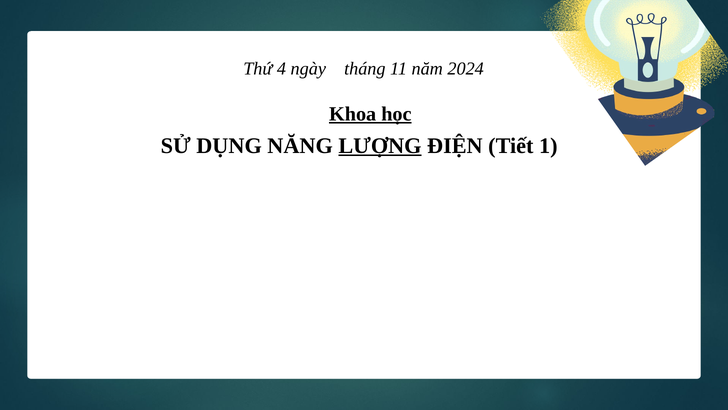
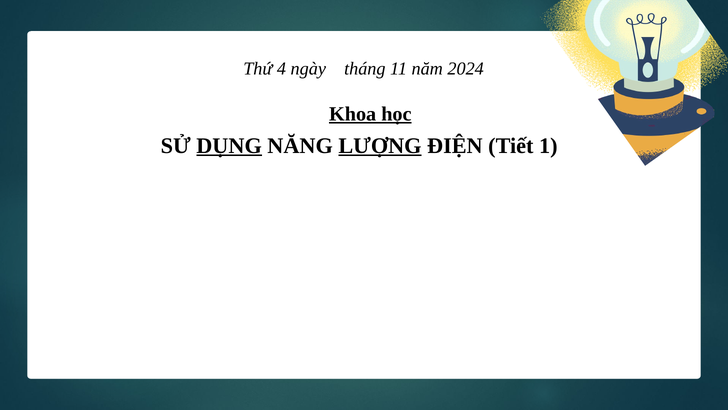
DỤNG underline: none -> present (229, 146)
